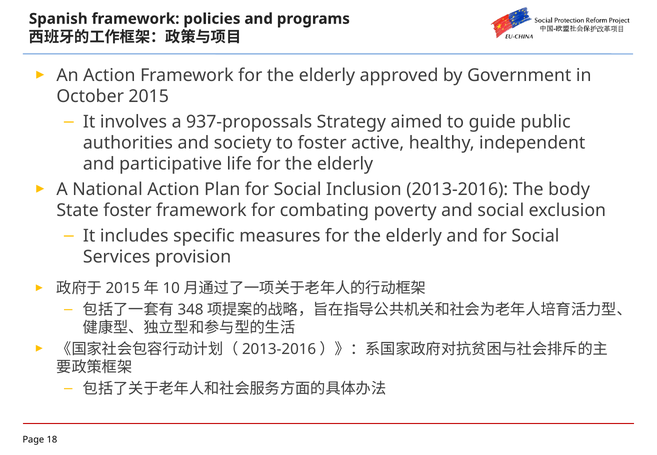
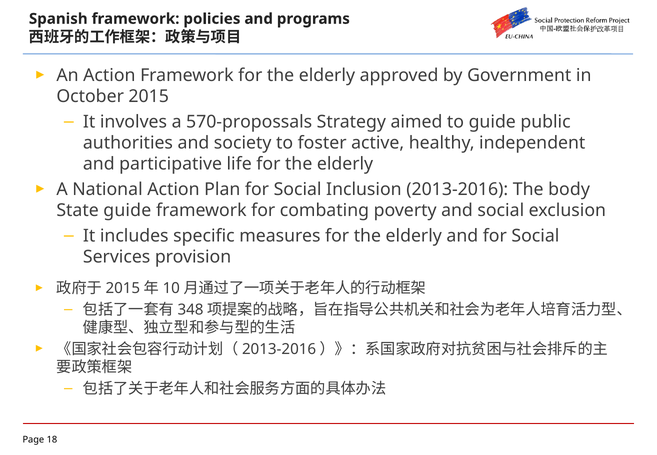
937-propossals: 937-propossals -> 570-propossals (249, 122)
State foster: foster -> guide (127, 211)
